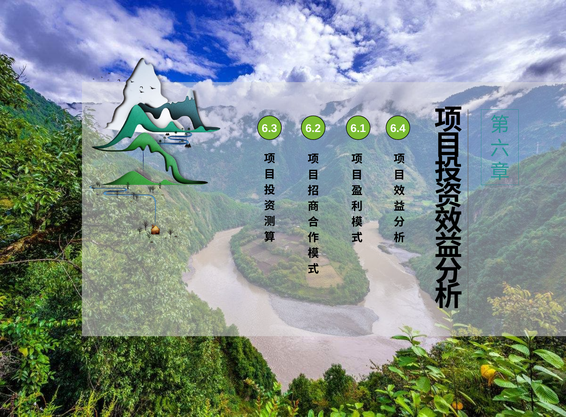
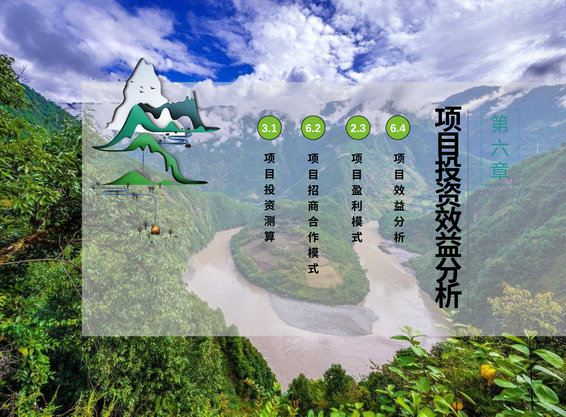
6.3: 6.3 -> 3.1 (269, 128)
6.1: 6.1 -> 2.3 (358, 128)
